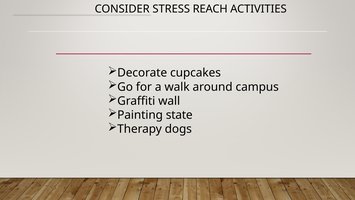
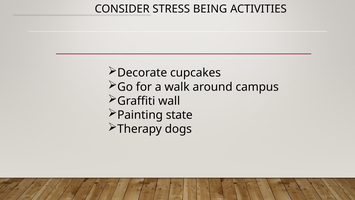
REACH: REACH -> BEING (210, 9)
